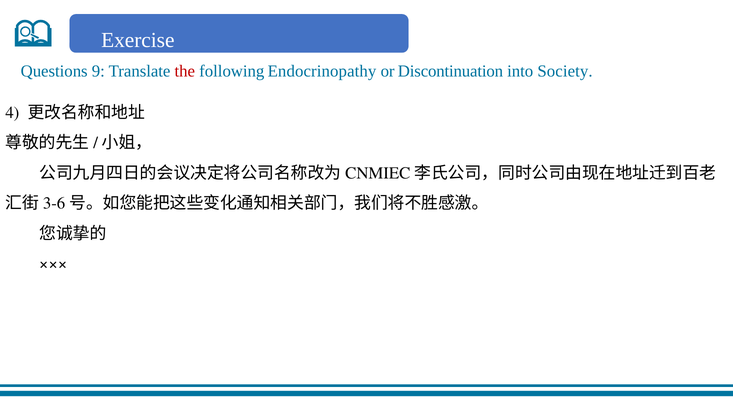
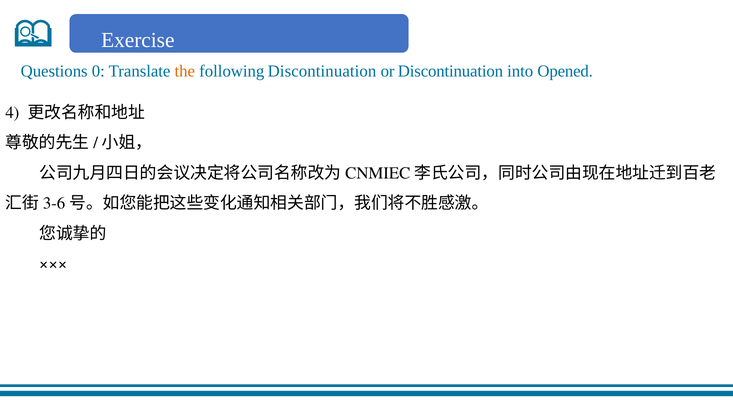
9: 9 -> 0 (98, 71)
the colour: red -> orange (185, 71)
following Endocrinopathy: Endocrinopathy -> Discontinuation (322, 71)
Society: Society -> Opened (565, 71)
